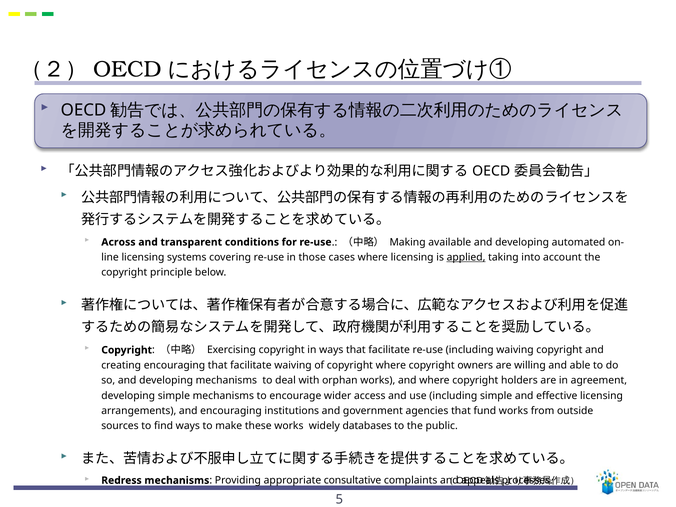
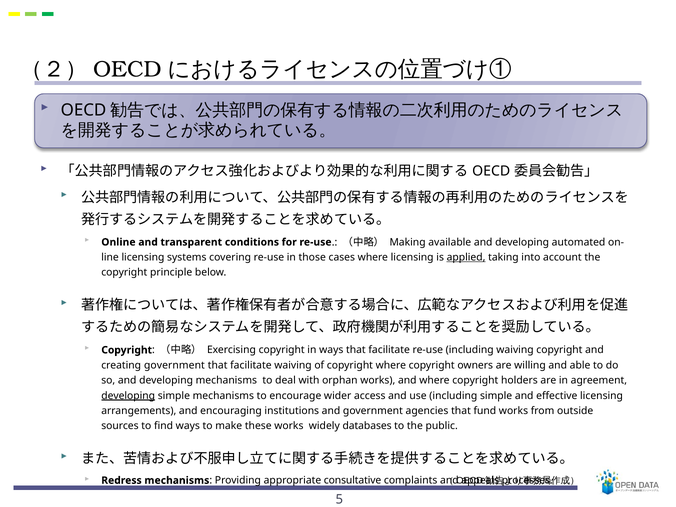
Across: Across -> Online (118, 242)
creating encouraging: encouraging -> government (174, 365)
developing underline: none -> present (128, 396)
